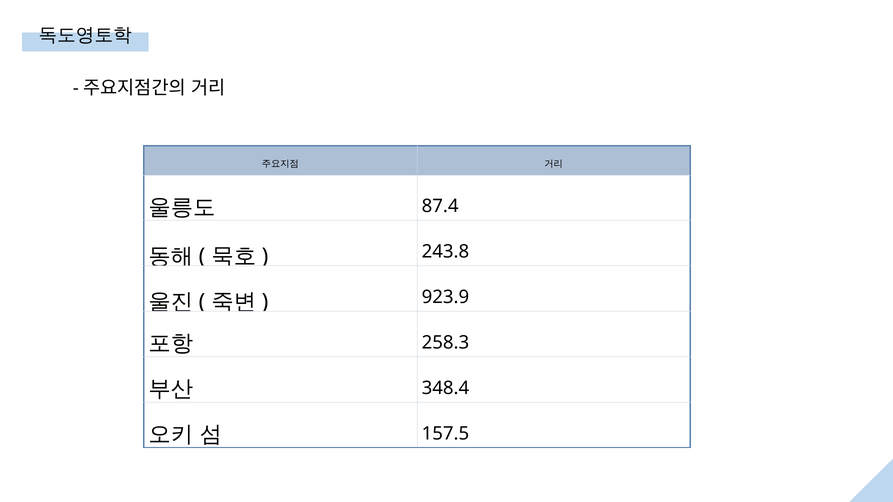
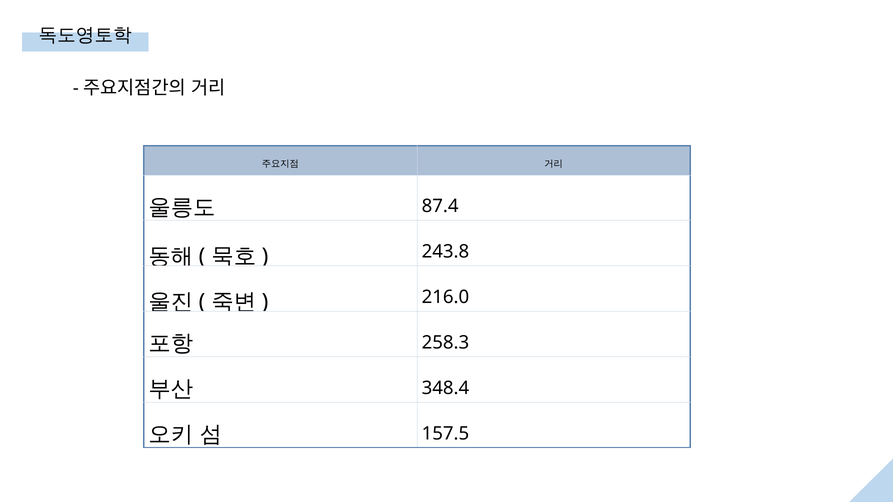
923.9: 923.9 -> 216.0 (445, 297)
